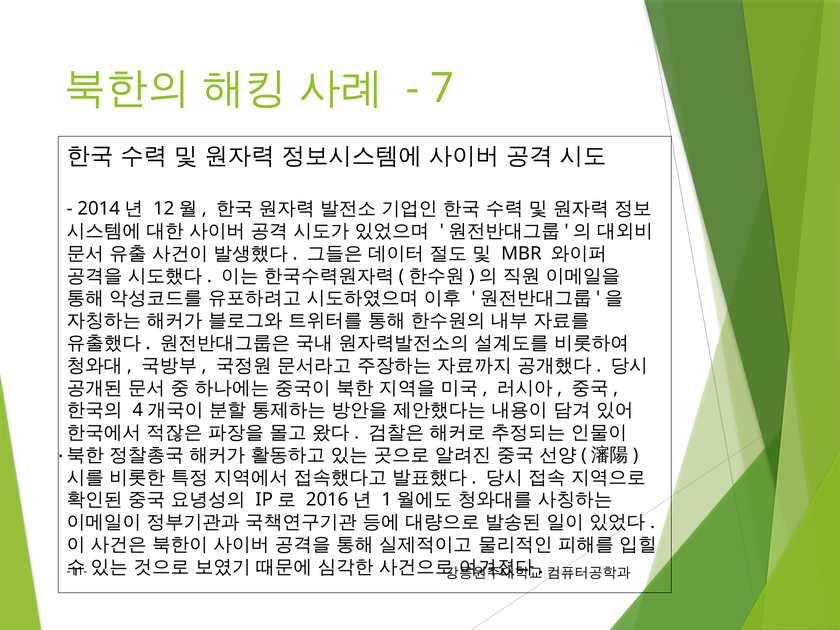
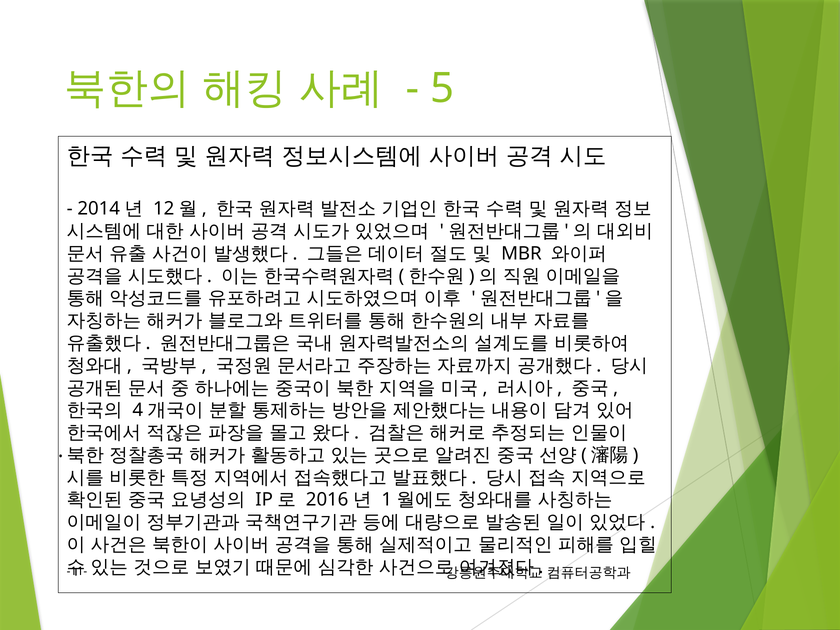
7: 7 -> 5 (442, 88)
